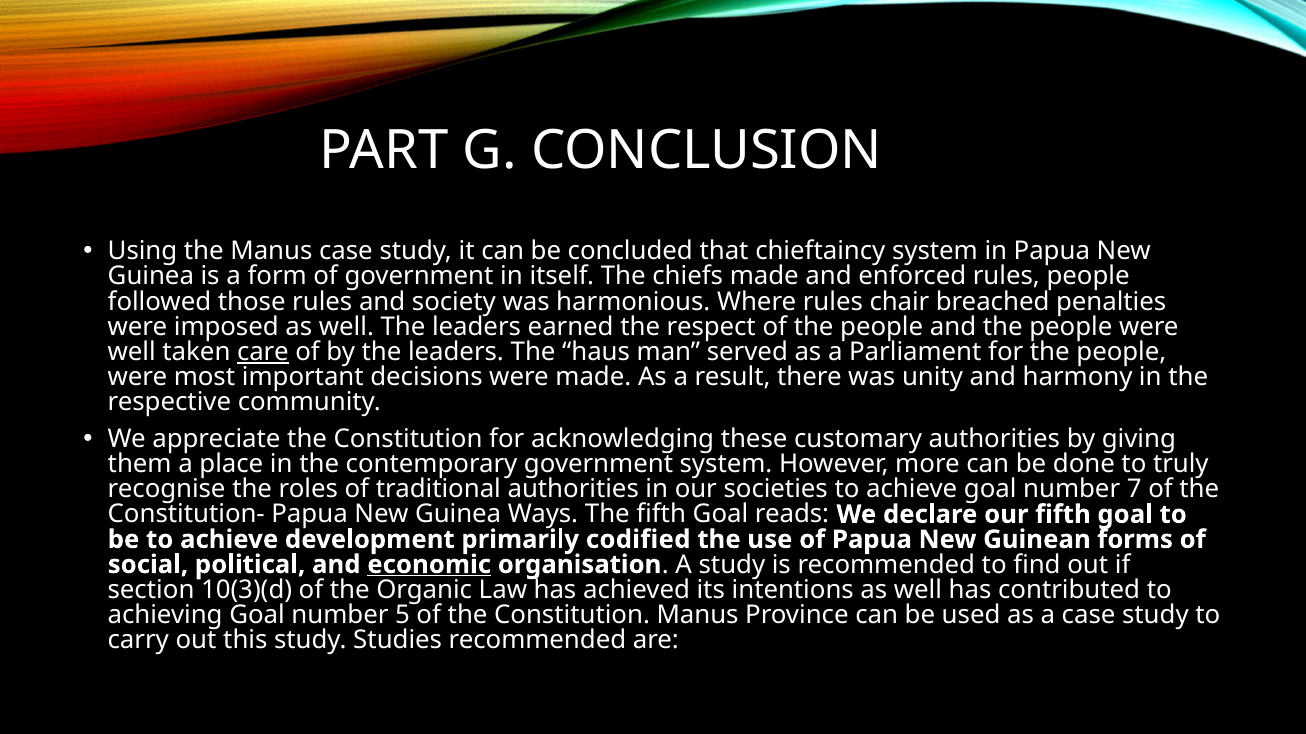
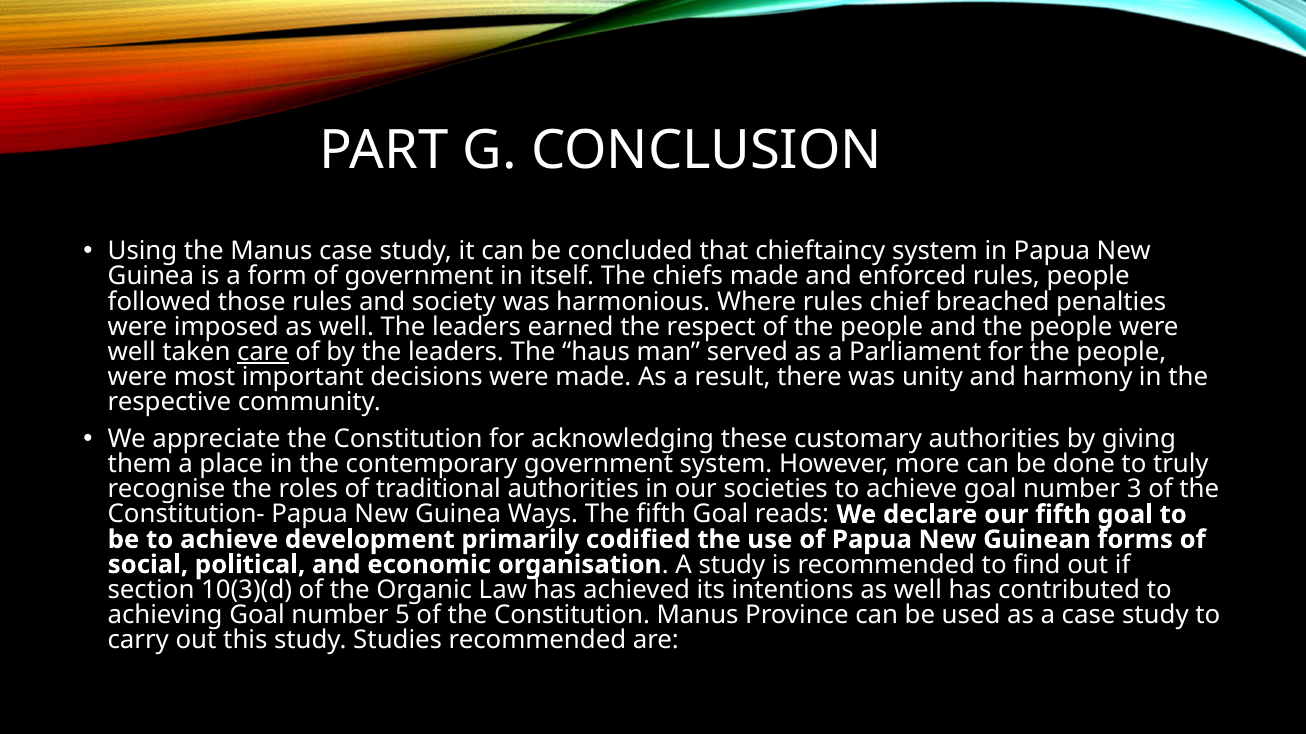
chair: chair -> chief (899, 302)
7: 7 -> 3 (1134, 490)
economic underline: present -> none (429, 565)
